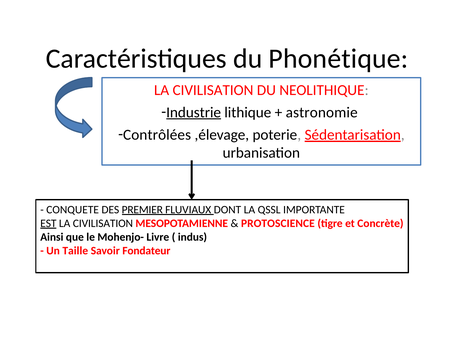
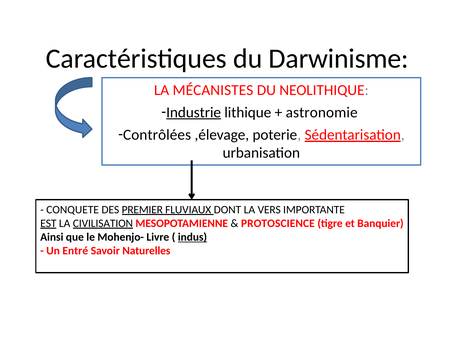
Phonétique: Phonétique -> Darwinisme (339, 59)
CIVILISATION: CIVILISATION -> MÉCANISTES (213, 90)
QSSL: QSSL -> VERS (269, 209)
CIVILISATION underline: none -> present (103, 223)
Concrète: Concrète -> Banquier (380, 223)
indus underline: none -> present (192, 236)
Taille: Taille -> Entré (75, 250)
Fondateur: Fondateur -> Naturelles (146, 250)
